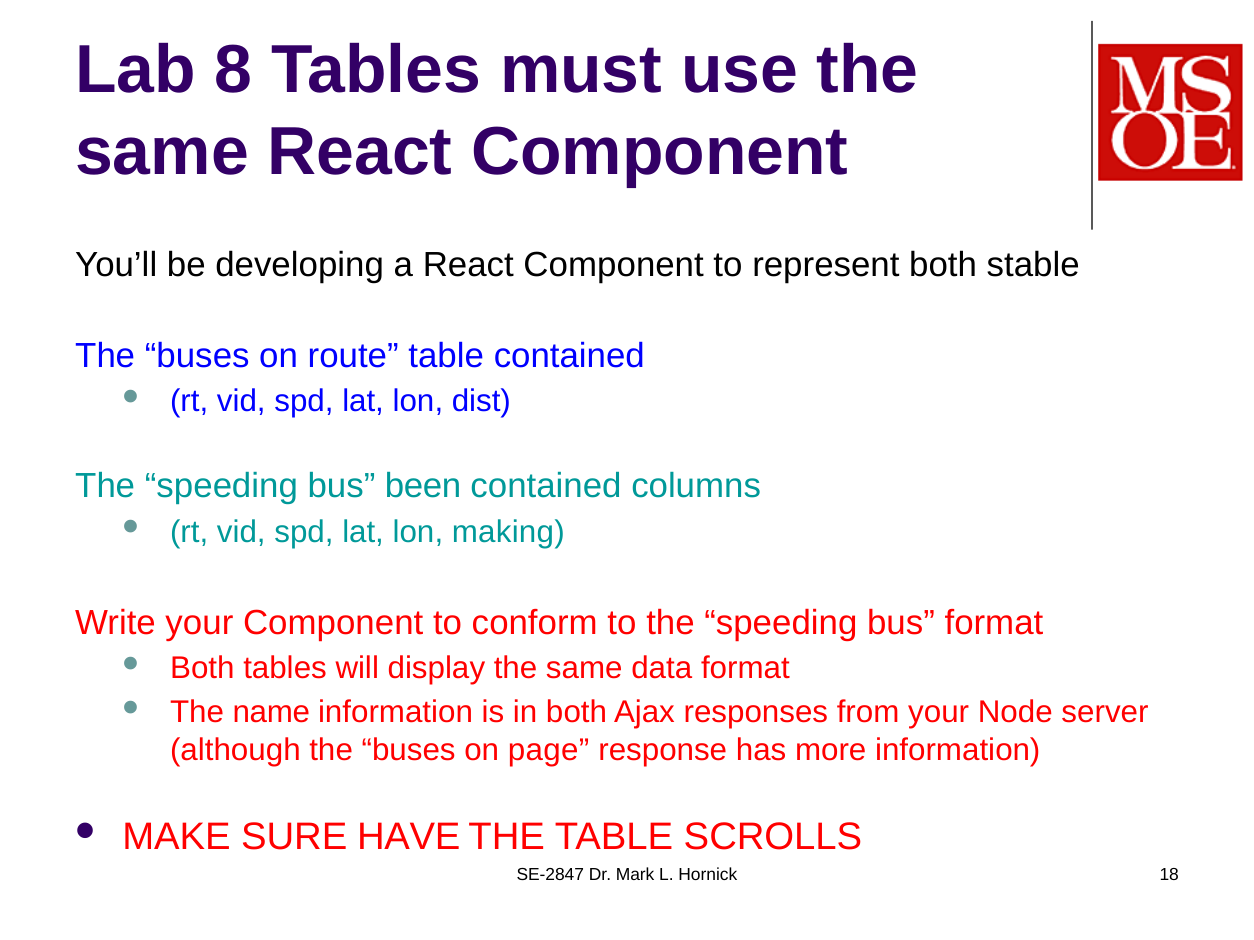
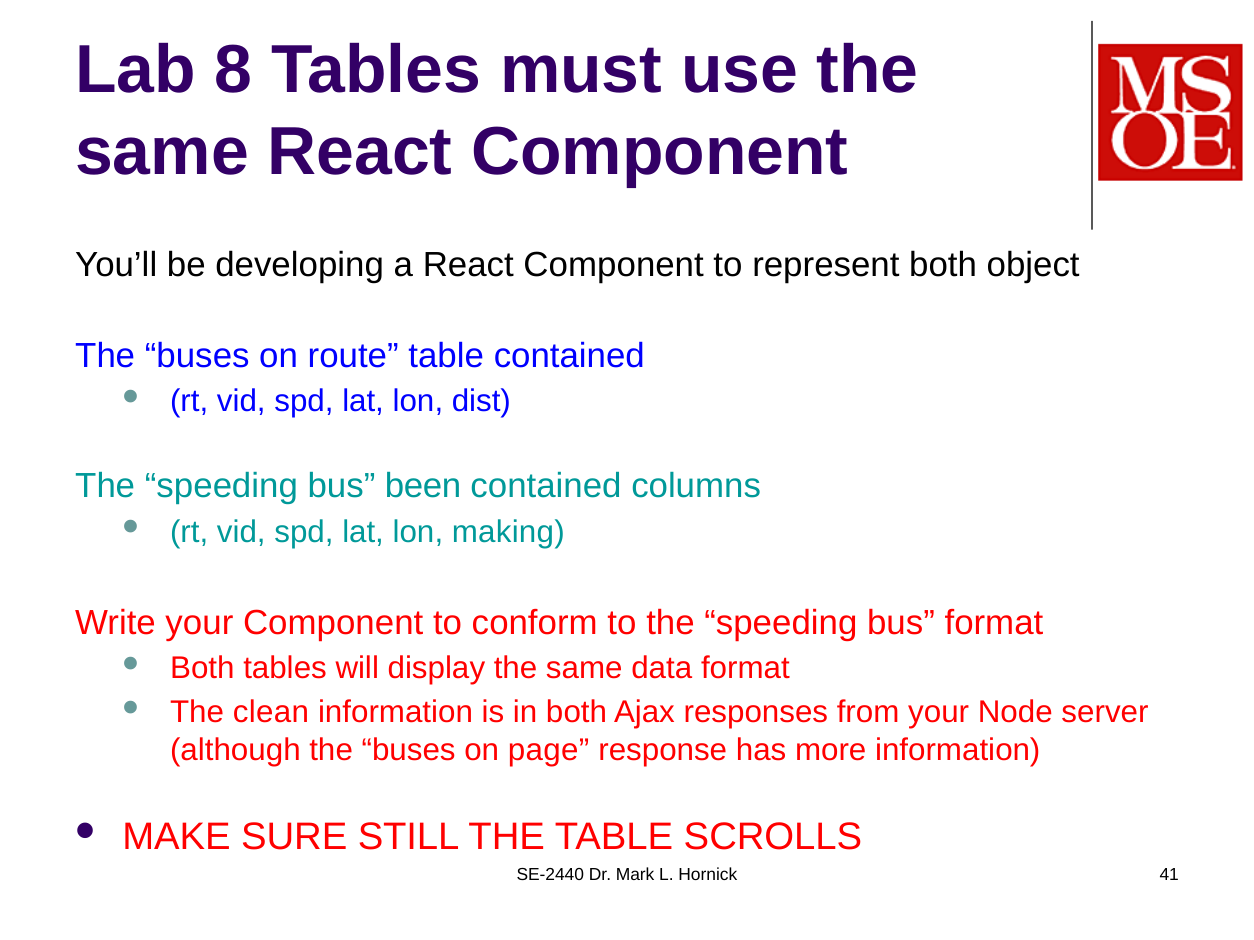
stable: stable -> object (1033, 265)
name: name -> clean (271, 712)
HAVE: HAVE -> STILL (409, 838)
SE-2847: SE-2847 -> SE-2440 (550, 875)
18: 18 -> 41 (1169, 875)
